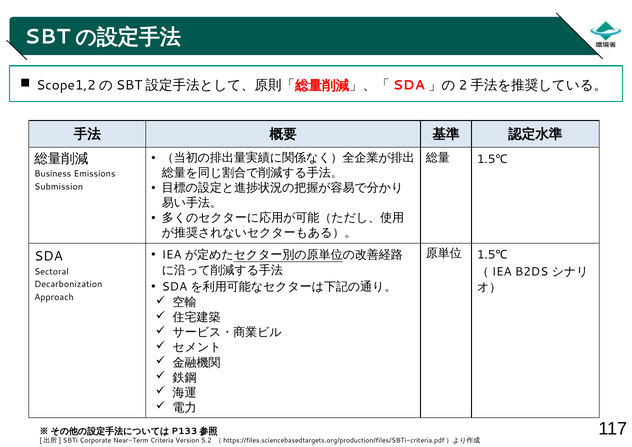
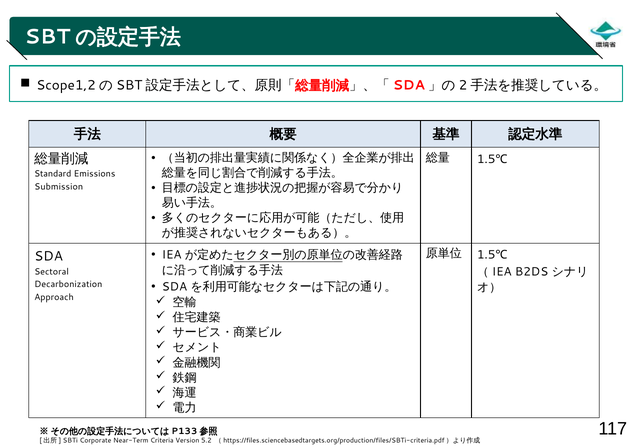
Business: Business -> Standard (53, 174)
